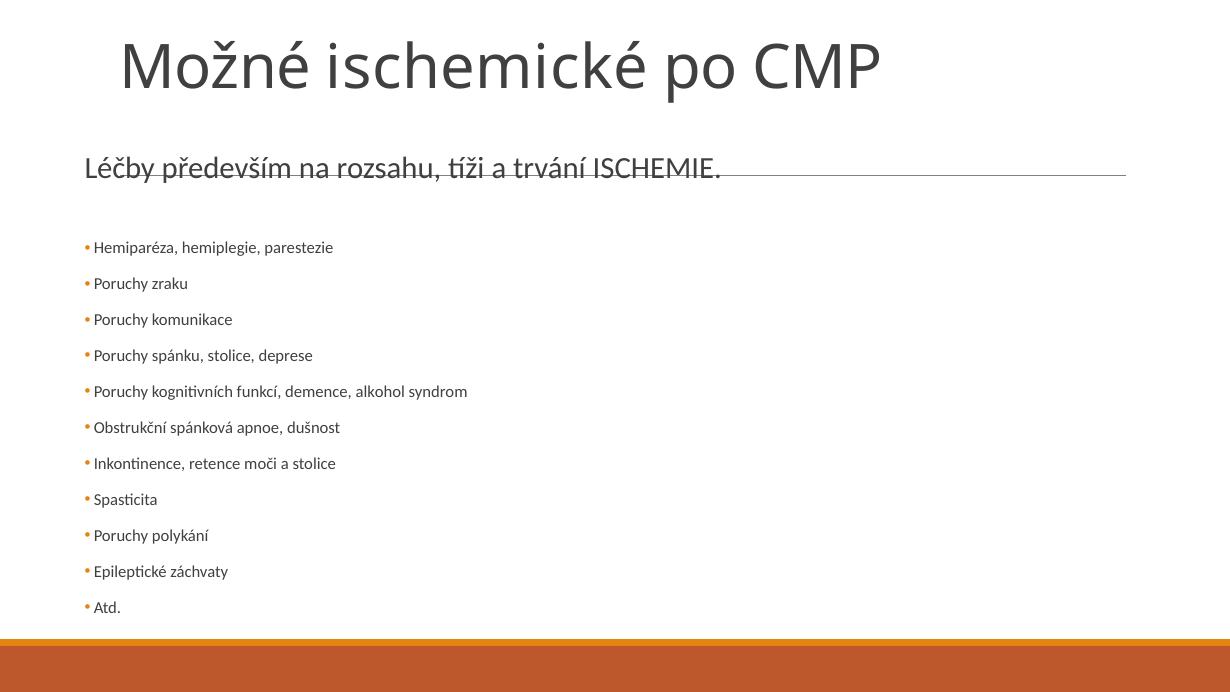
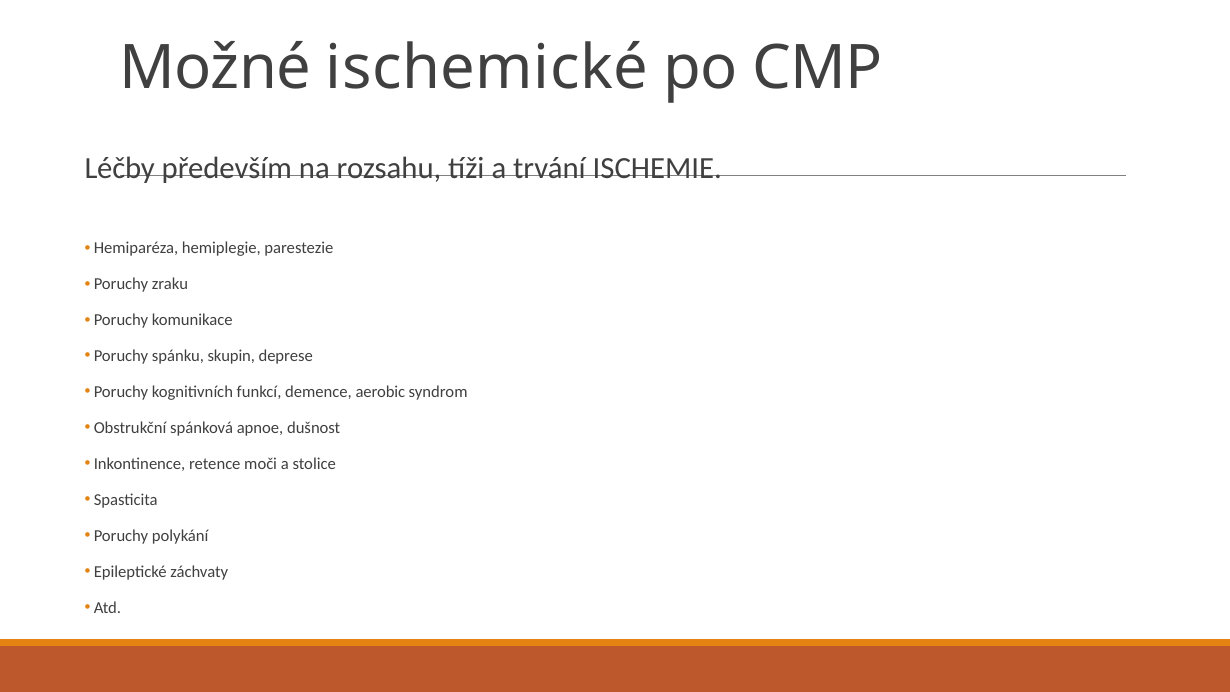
spánku stolice: stolice -> skupin (231, 356)
alkohol: alkohol -> aerobic (380, 392)
